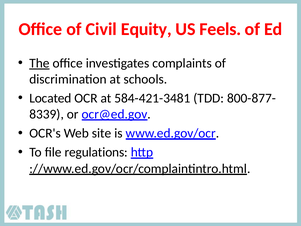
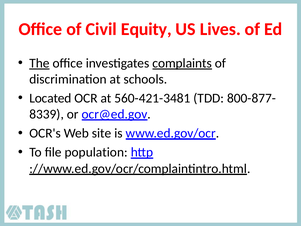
Feels: Feels -> Lives (220, 29)
complaints underline: none -> present (182, 63)
584-421-3481: 584-421-3481 -> 560-421-3481 (152, 98)
regulations: regulations -> population (96, 152)
